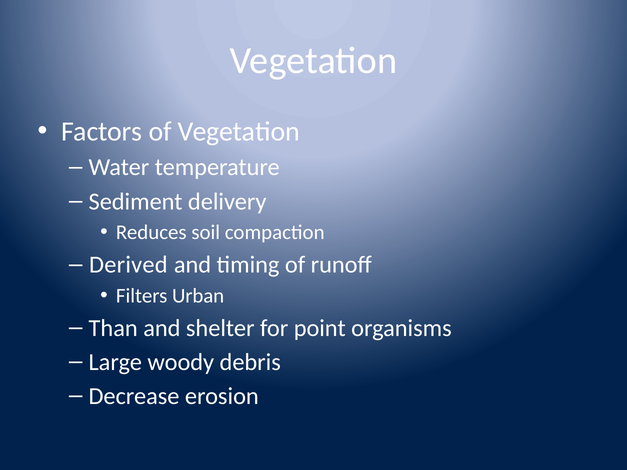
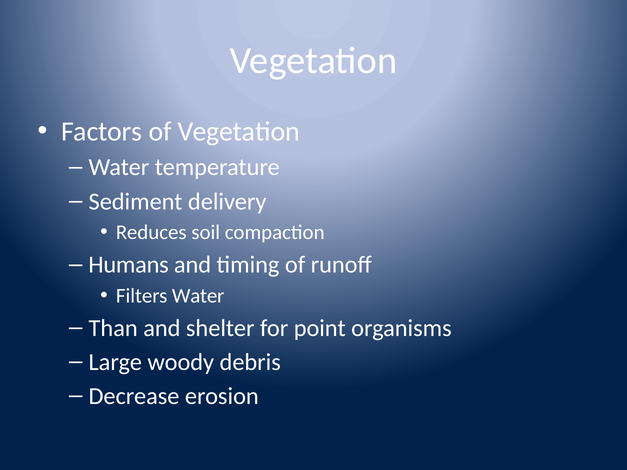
Derived: Derived -> Humans (129, 265)
Filters Urban: Urban -> Water (198, 296)
